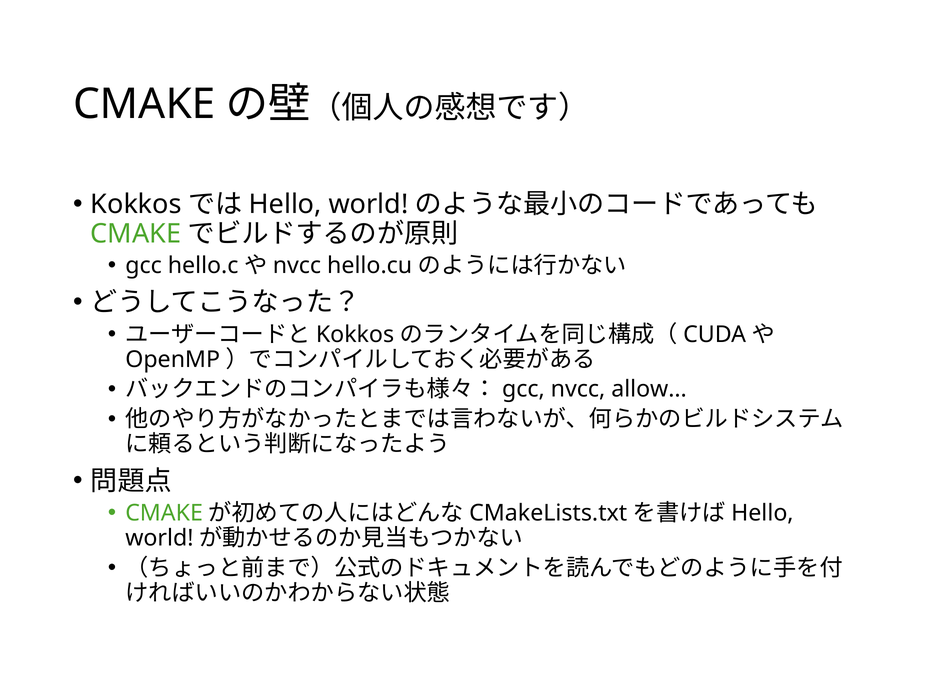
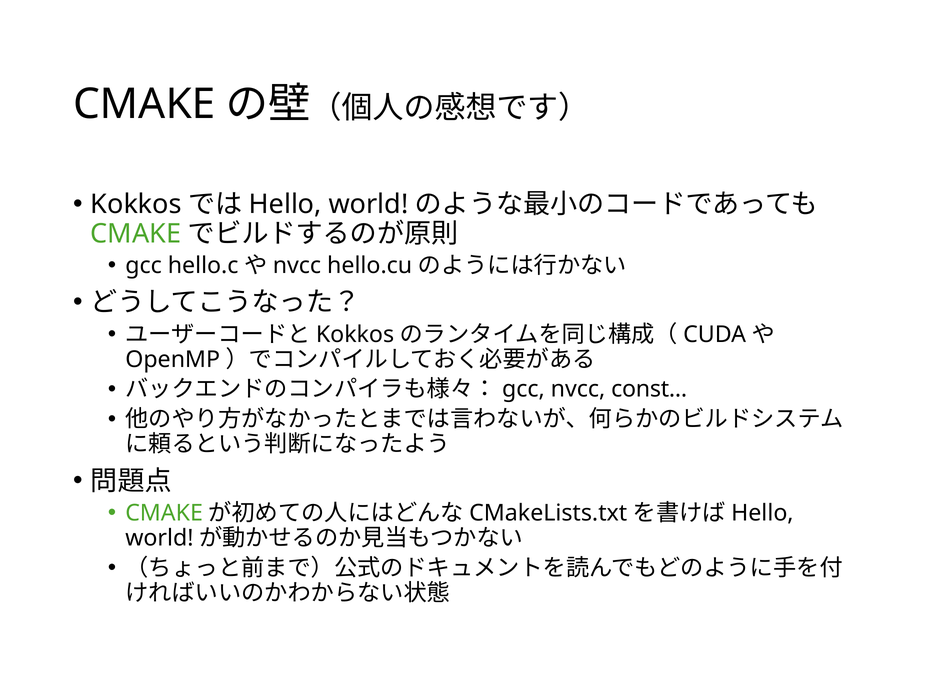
allow: allow -> const (649, 389)
